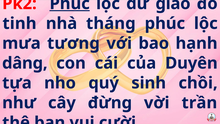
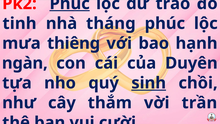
giao: giao -> trào (173, 4)
tương: tương -> thiêng (74, 43)
dâng: dâng -> ngàn (25, 63)
sinh underline: none -> present (149, 83)
đừng: đừng -> thắm (110, 103)
